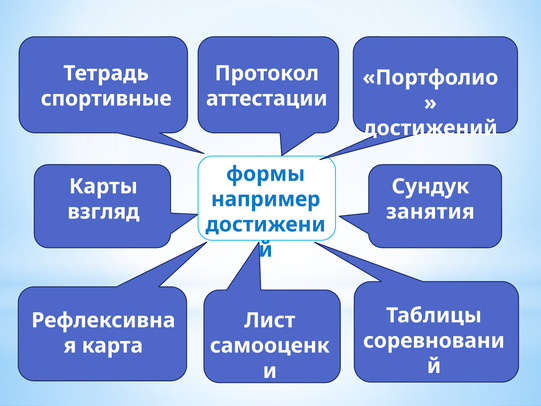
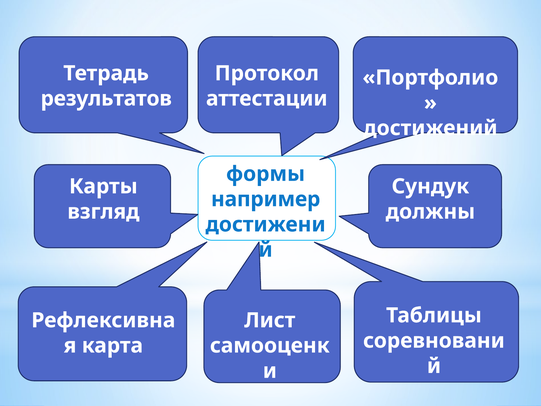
спортивные: спортивные -> результатов (106, 99)
занятия: занятия -> должны (430, 212)
